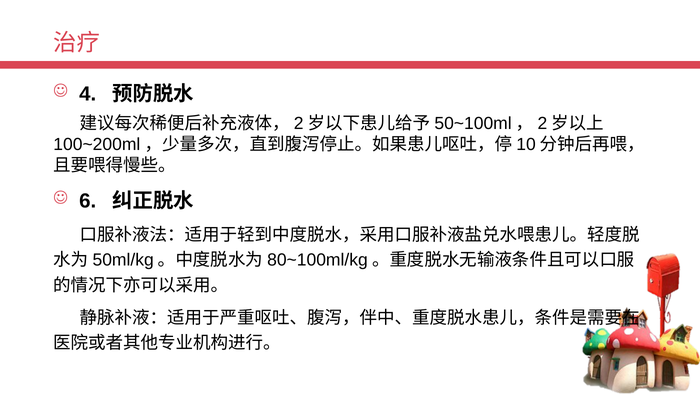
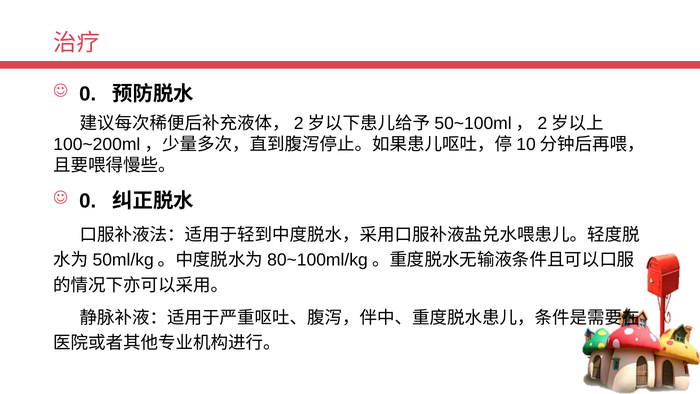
4: 4 -> 0 (88, 94)
6: 6 -> 0 (88, 201)
